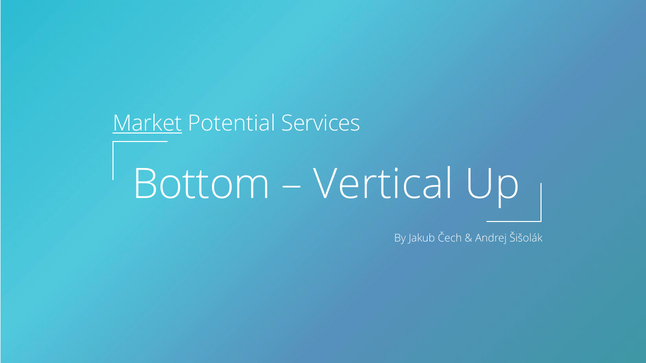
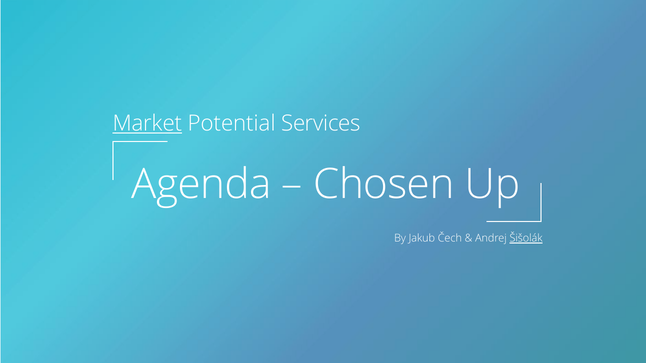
Bottom: Bottom -> Agenda (202, 184)
Vertical: Vertical -> Chosen (384, 184)
Šišolák underline: none -> present (526, 239)
